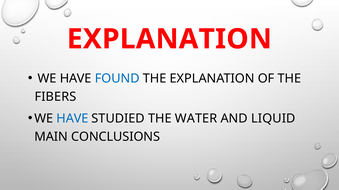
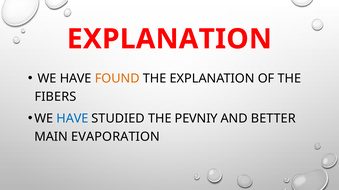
FOUND colour: blue -> orange (117, 79)
WATER: WATER -> PEVNIY (196, 119)
LIQUID: LIQUID -> BETTER (273, 119)
CONCLUSIONS: CONCLUSIONS -> EVAPORATION (116, 137)
